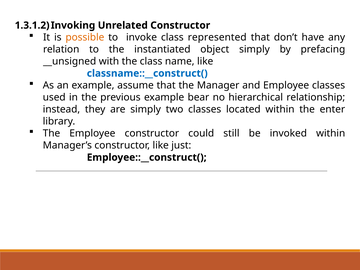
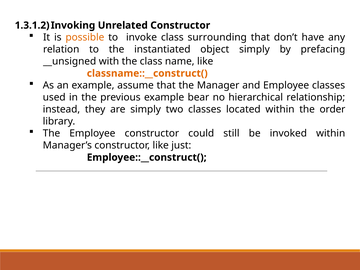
represented: represented -> surrounding (217, 37)
classname::__construct( colour: blue -> orange (147, 73)
enter: enter -> order (332, 109)
